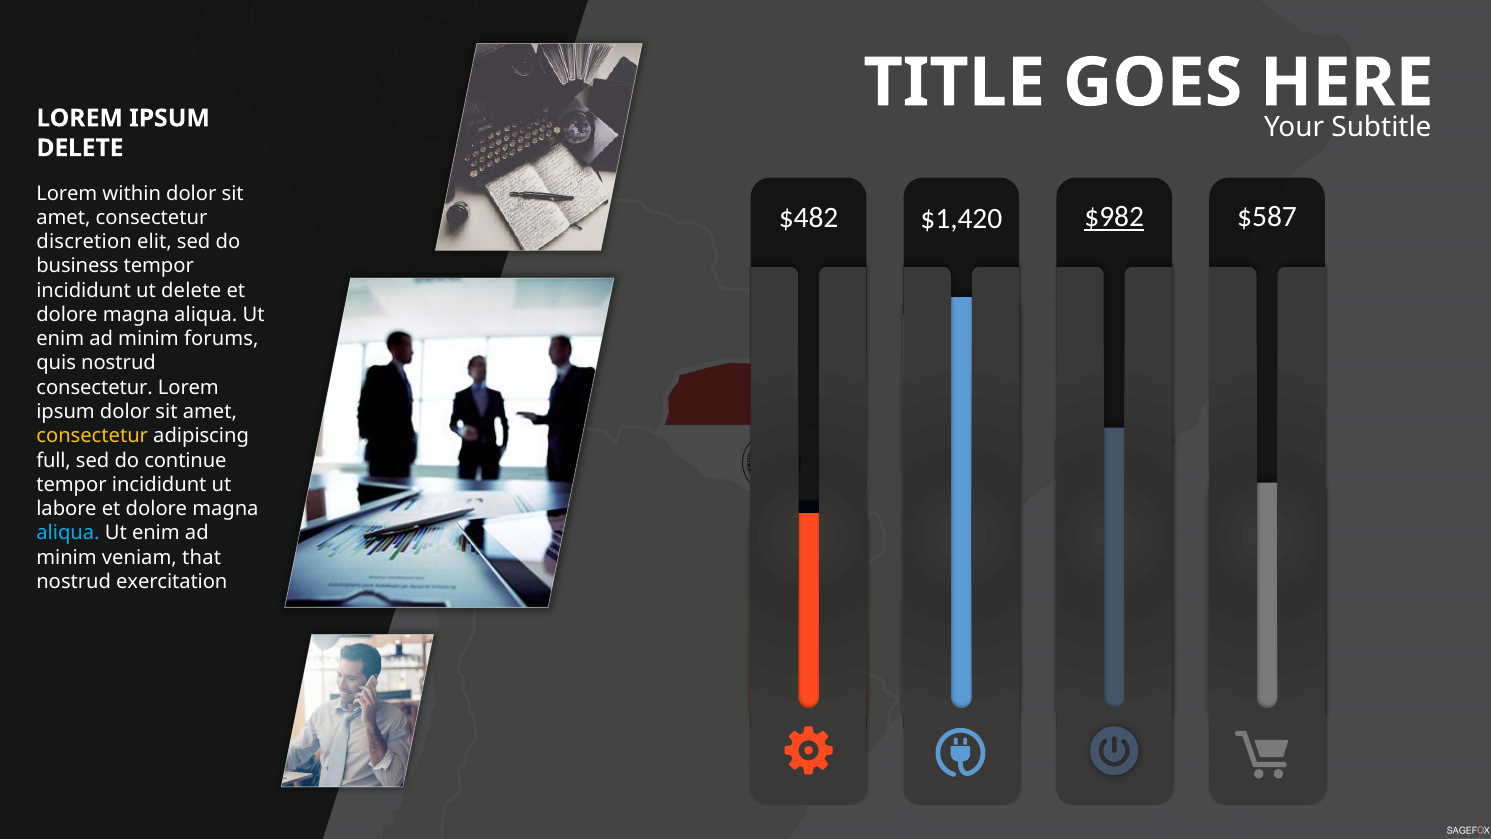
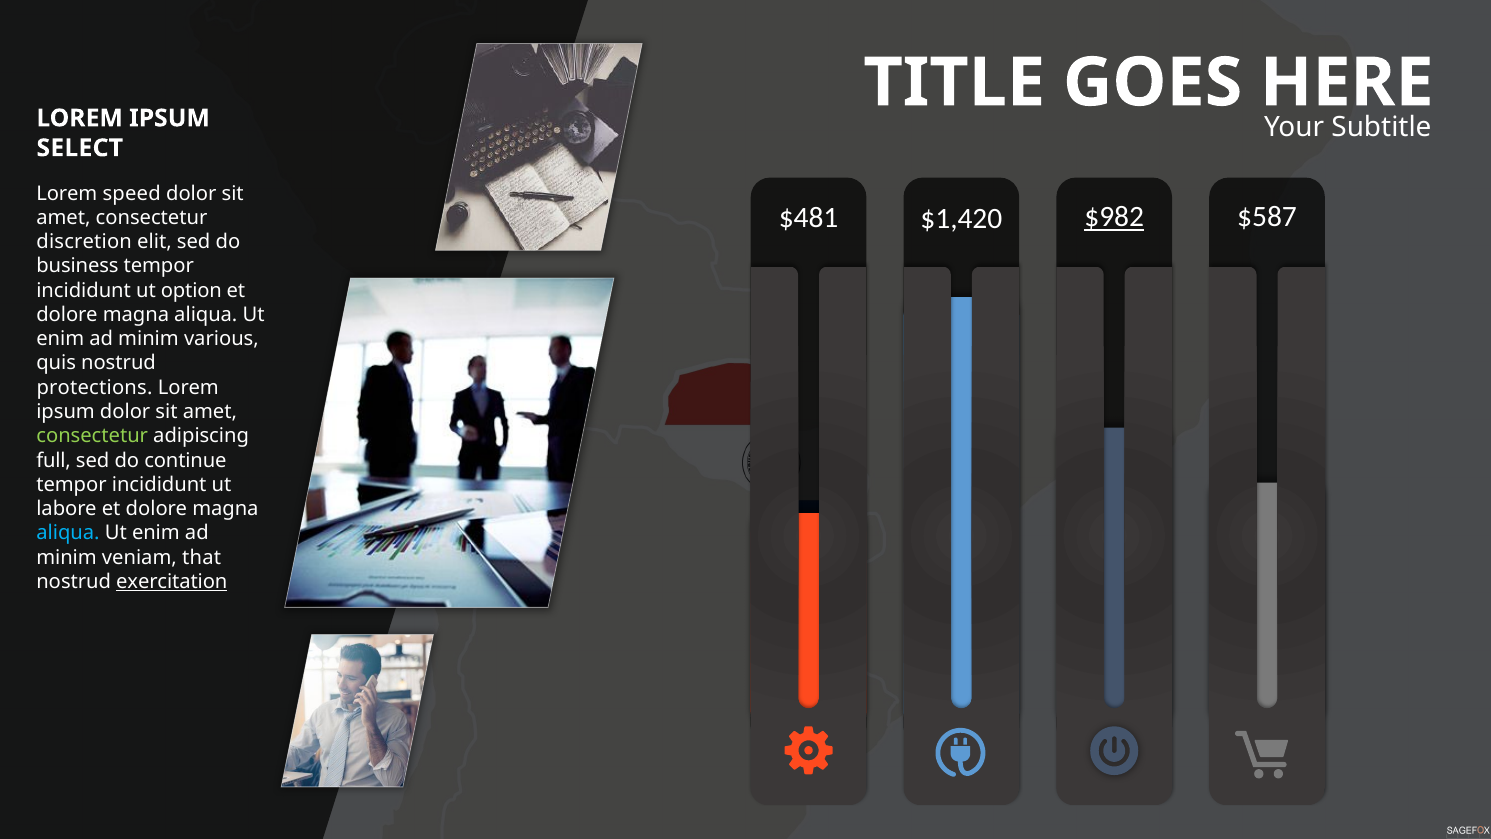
DELETE: DELETE -> SELECT (80, 148)
within: within -> speed (132, 193)
$482: $482 -> $481 (809, 218)
ut delete: delete -> option (191, 290)
forums: forums -> various (221, 339)
consectetur: consectetur -> protections (94, 387)
consectetur colour: yellow -> light green (92, 436)
exercitation underline: none -> present (172, 581)
